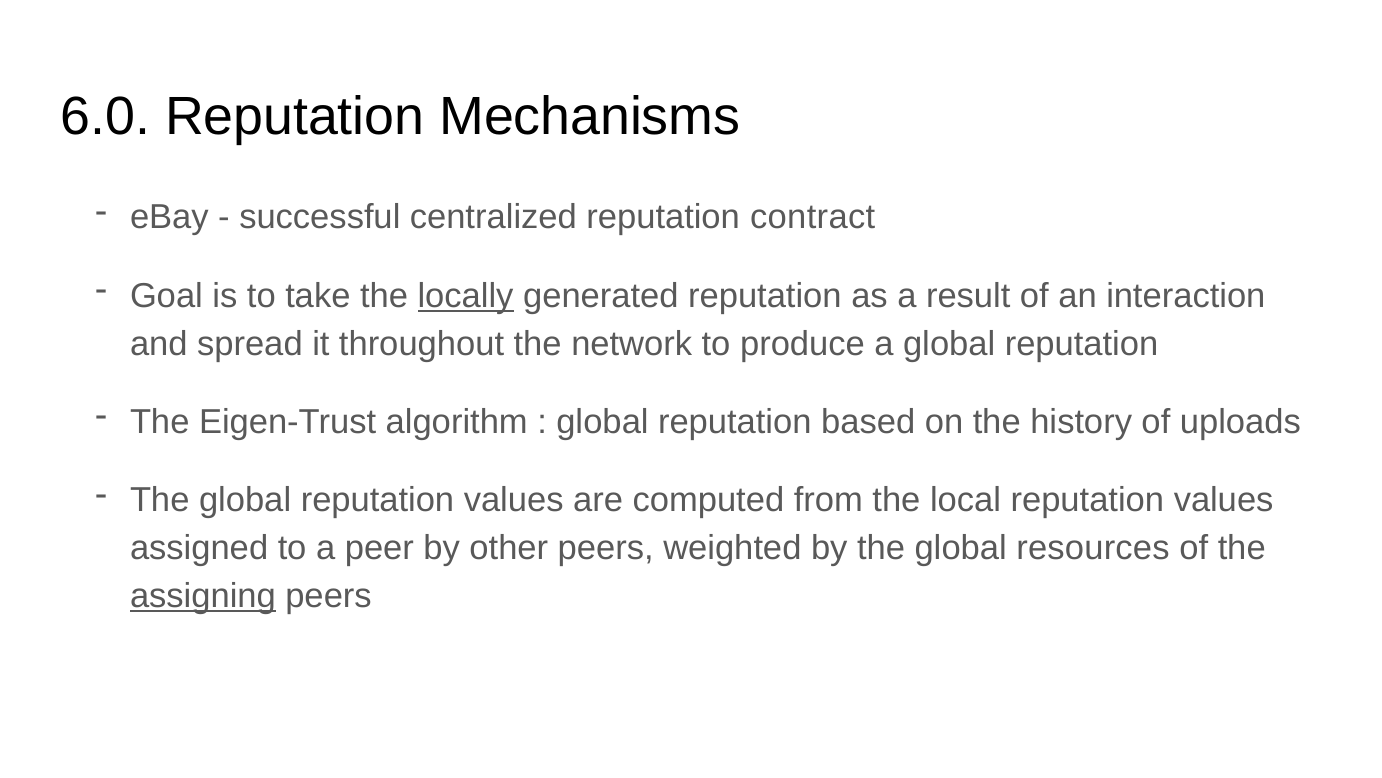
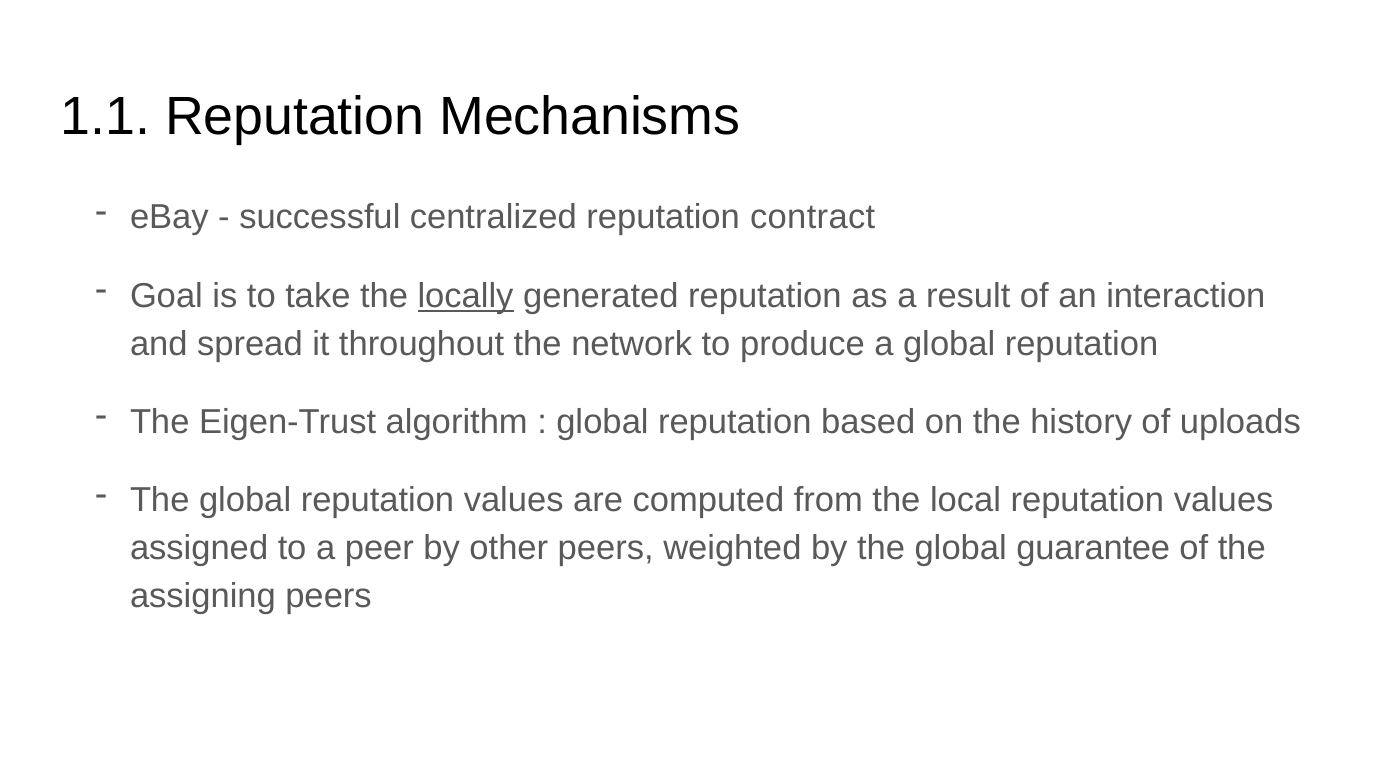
6.0: 6.0 -> 1.1 (106, 117)
resources: resources -> guarantee (1093, 548)
assigning underline: present -> none (203, 595)
